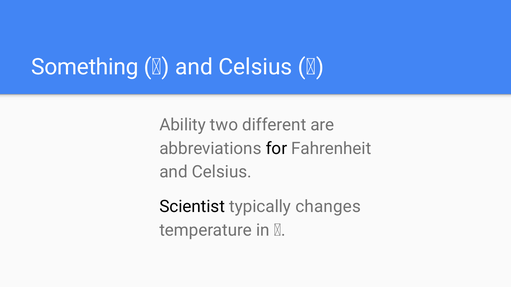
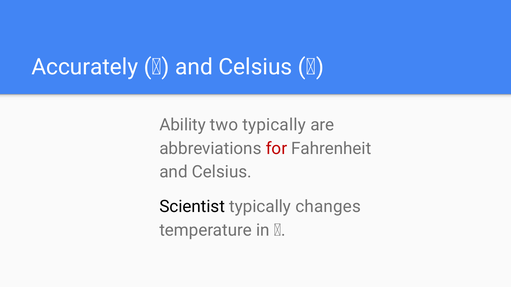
Something: Something -> Accurately (85, 67)
two different: different -> typically (274, 125)
for colour: black -> red (276, 149)
